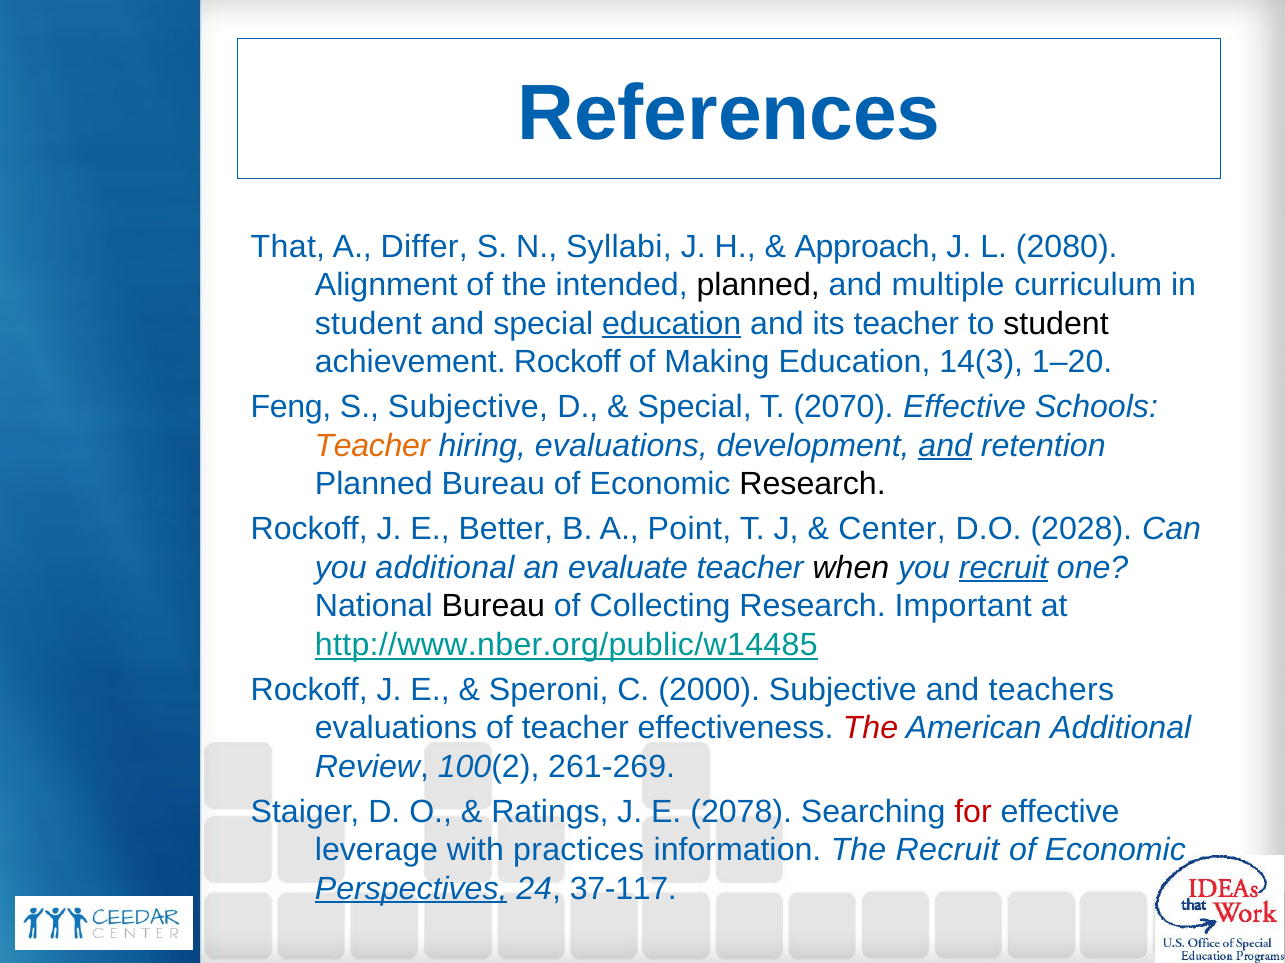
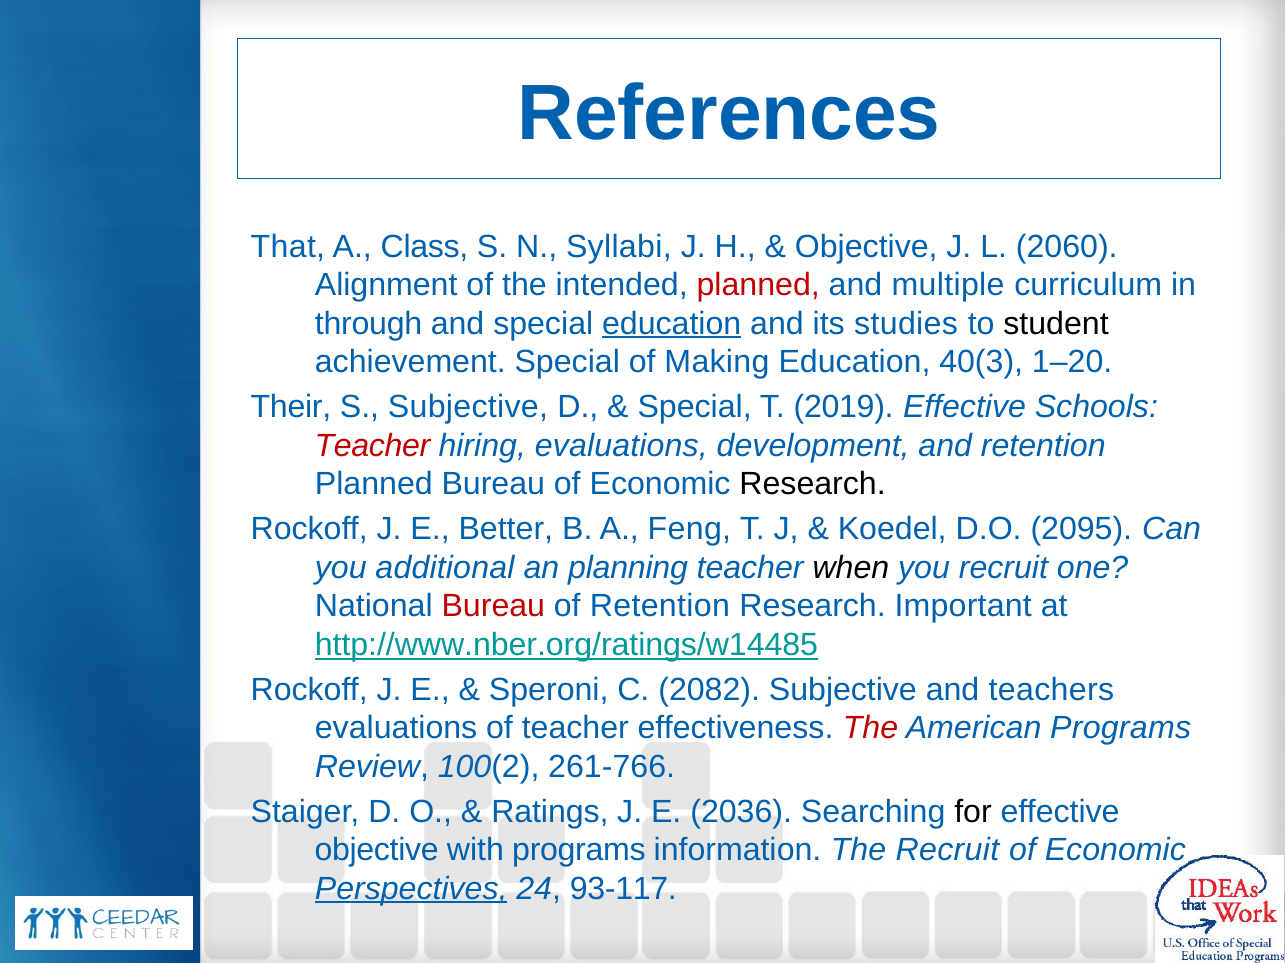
Differ: Differ -> Class (425, 247)
Approach: Approach -> Objective (866, 247)
2080: 2080 -> 2060 (1067, 247)
planned colour: black -> red (758, 285)
student: student -> through (369, 324)
its teacher: teacher -> studies (906, 324)
achievement Rockoff: Rockoff -> Special (567, 362)
14(3: 14(3 -> 40(3 (981, 362)
Feng: Feng -> Their (291, 407)
2070: 2070 -> 2019 (844, 407)
Teacher colour: orange -> red (372, 446)
and underline: present -> none (945, 446)
Point: Point -> Feng (689, 530)
Center: Center -> Koedel (892, 530)
2028: 2028 -> 2095 (1081, 530)
evaluate: evaluate -> planning (628, 568)
recruit underline: present -> none (1003, 568)
Bureau colour: black -> red (493, 607)
of Collecting: Collecting -> Retention (660, 607)
http://www.nber.org/public/w14485: http://www.nber.org/public/w14485 -> http://www.nber.org/ratings/w14485 (566, 645)
2000: 2000 -> 2082 (709, 690)
American Additional: Additional -> Programs (1121, 729)
261-269: 261-269 -> 261-766 (612, 767)
2078: 2078 -> 2036 (741, 812)
for colour: red -> black (973, 812)
leverage: leverage -> objective (377, 851)
with practices: practices -> programs (579, 851)
37-117: 37-117 -> 93-117 (623, 889)
